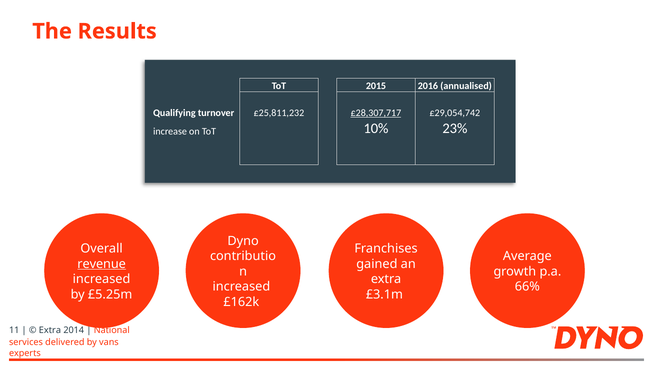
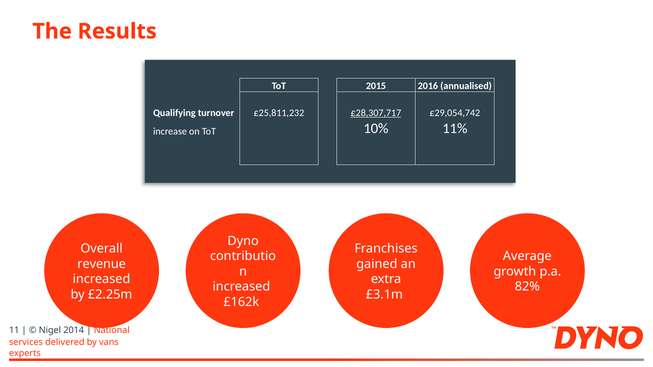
23%: 23% -> 11% (455, 129)
revenue underline: present -> none (102, 264)
66%: 66% -> 82% (527, 287)
£5.25m: £5.25m -> £2.25m (110, 295)
Extra: Extra -> Nigel (50, 330)
